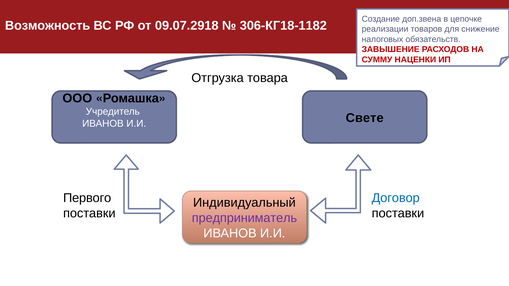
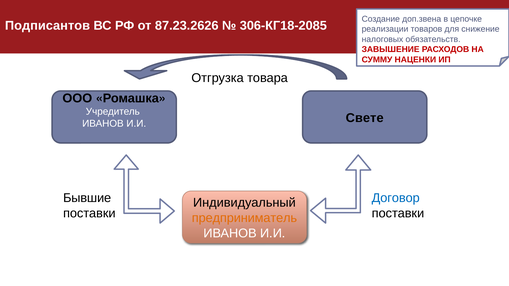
Возможность: Возможность -> Подписантов (47, 26)
09.07.2918: 09.07.2918 -> 87.23.2626 (187, 26)
306-КГ18-1182: 306-КГ18-1182 -> 306-КГ18-2085 (283, 26)
Первого: Первого -> Бывшие (87, 198)
предприниматель colour: purple -> orange (244, 218)
